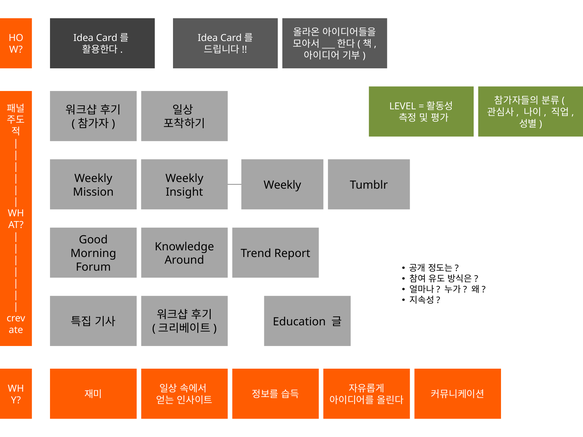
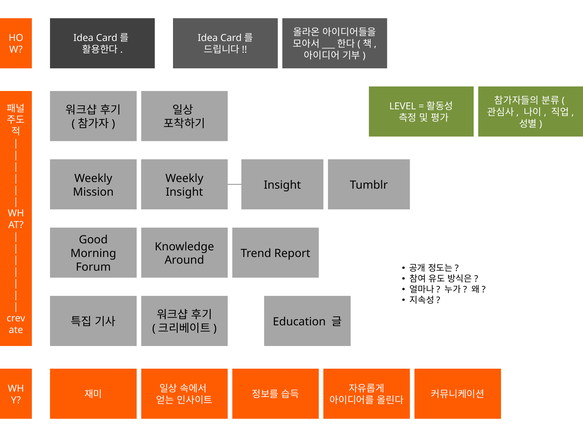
Weekly: Weekly -> Insight (282, 185)
